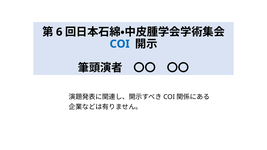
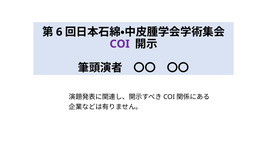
COI colour: blue -> purple (120, 44)
